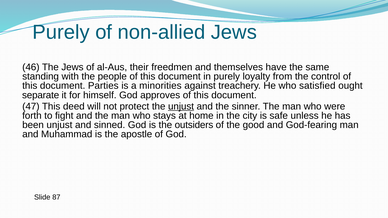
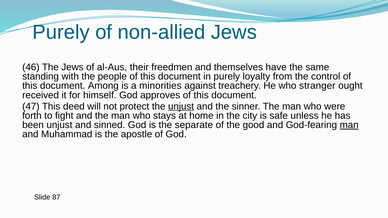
Parties: Parties -> Among (103, 86)
satisfied: satisfied -> stranger (317, 86)
separate: separate -> received (41, 95)
outsiders: outsiders -> separate (194, 125)
man underline: none -> present (349, 125)
